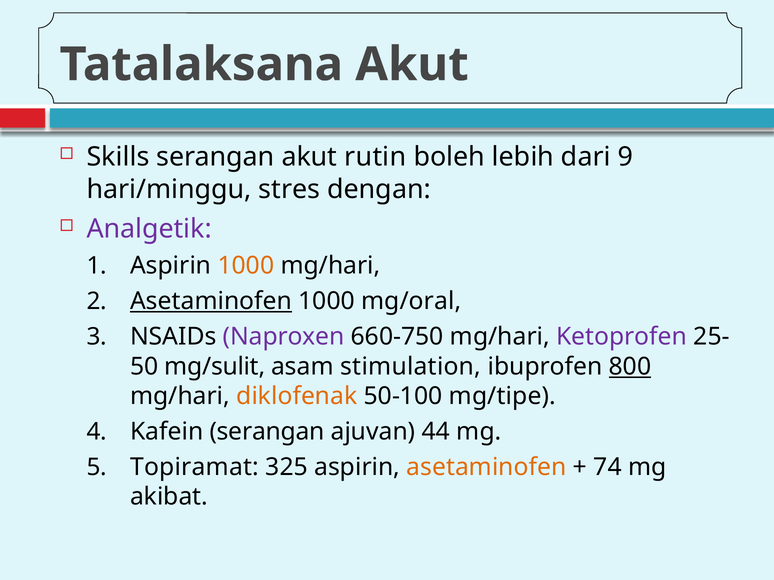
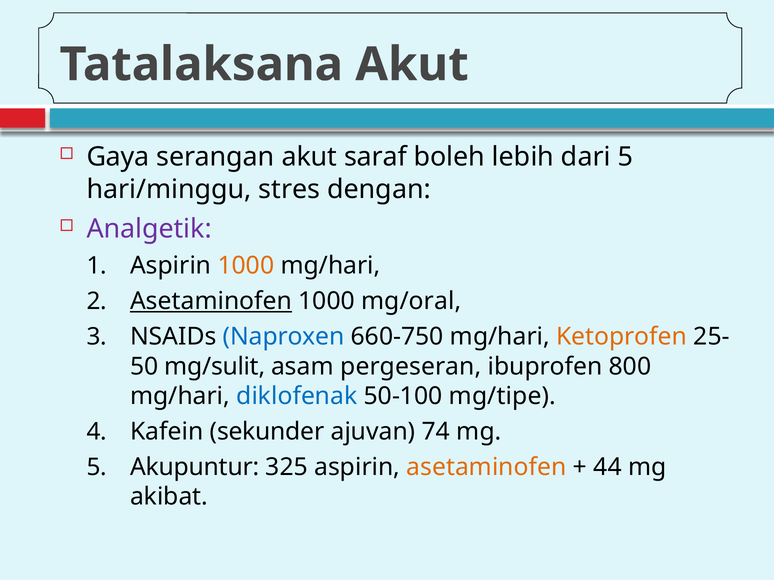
Skills: Skills -> Gaya (118, 157)
rutin: rutin -> saraf (376, 157)
dari 9: 9 -> 5 (625, 157)
Naproxen colour: purple -> blue (284, 337)
Ketoprofen colour: purple -> orange (622, 337)
stimulation: stimulation -> pergeseran (411, 367)
800 underline: present -> none (630, 367)
diklofenak colour: orange -> blue (297, 396)
Kafein serangan: serangan -> sekunder (267, 432)
44: 44 -> 74 (436, 432)
Topiramat: Topiramat -> Akupuntur (195, 468)
74: 74 -> 44 (608, 468)
